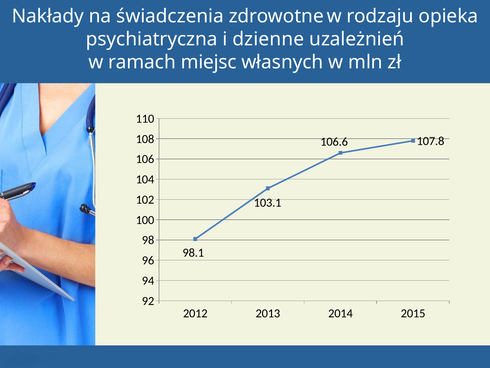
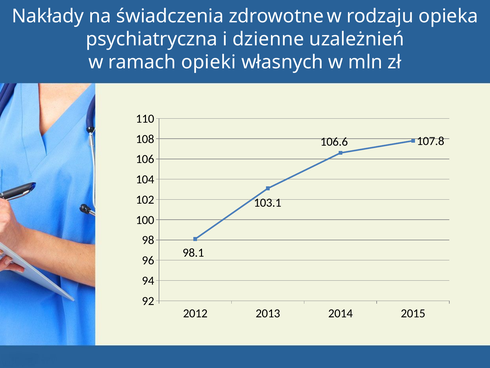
miejsc: miejsc -> opieki (209, 62)
